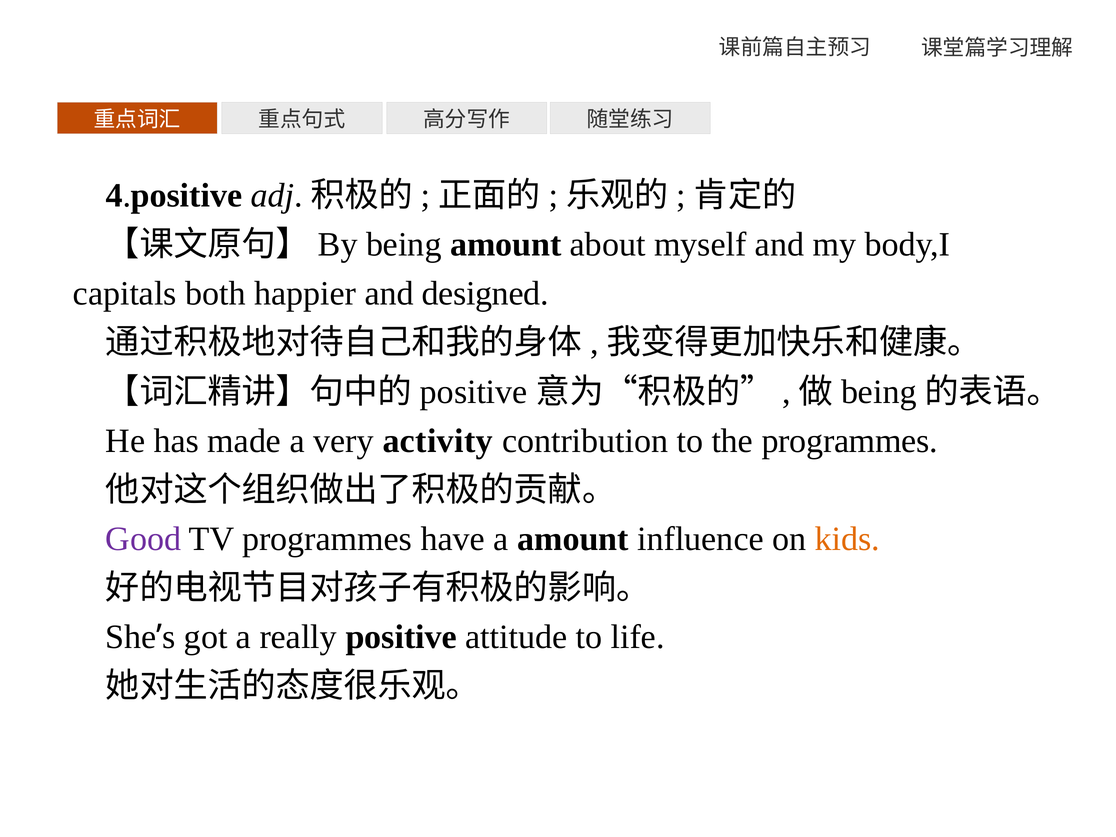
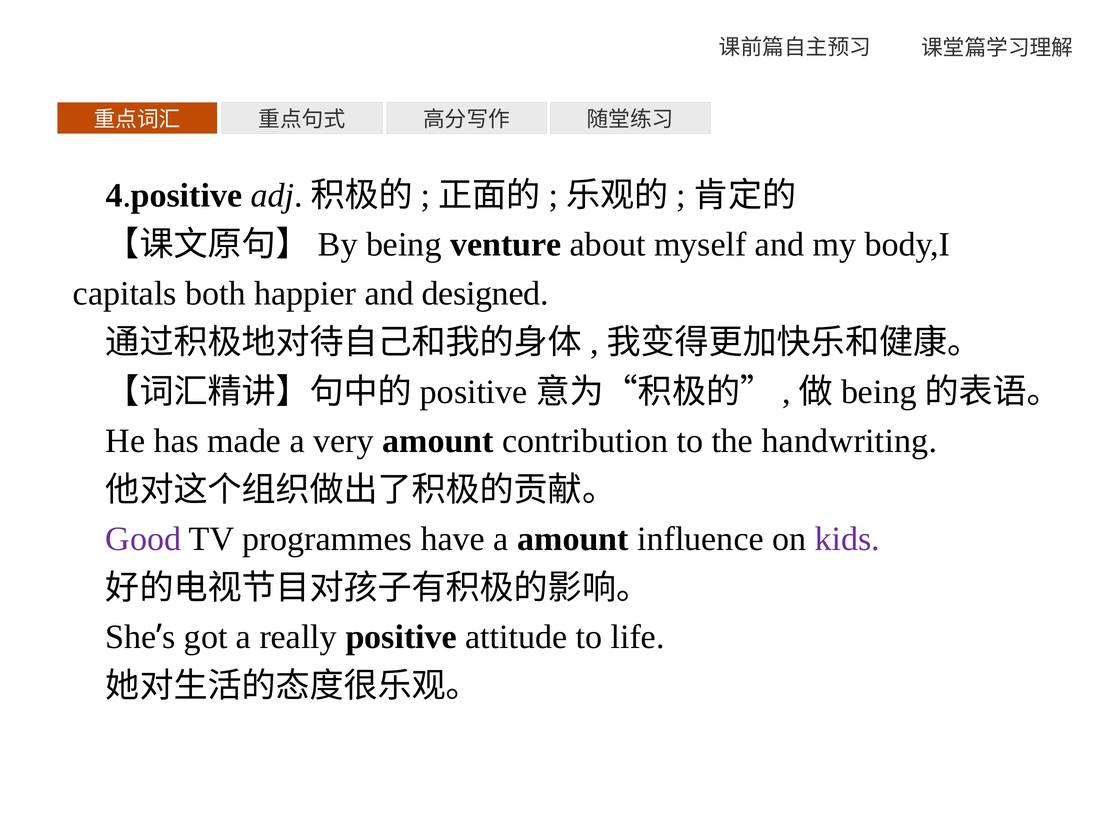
being amount: amount -> venture (506, 245)
very activity: activity -> amount (438, 441)
the programmes: programmes -> handwriting (849, 441)
kids colour: orange -> purple (847, 539)
